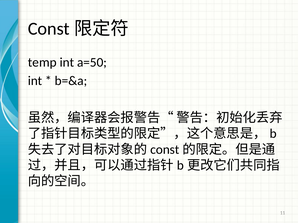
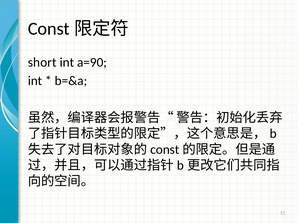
temp: temp -> short (42, 62)
a=50: a=50 -> a=90 (92, 62)
